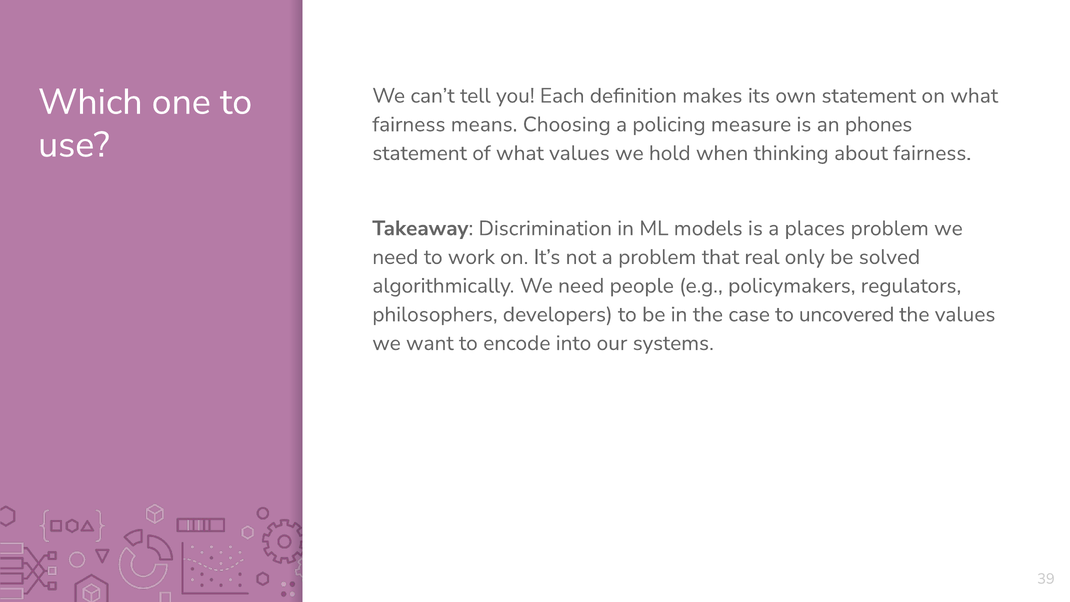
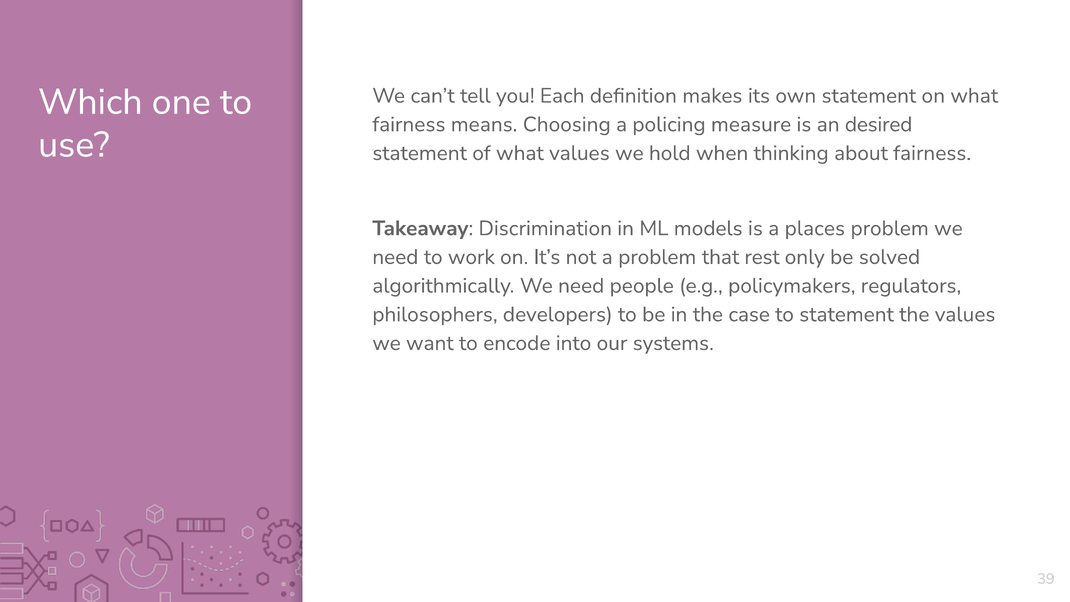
phones: phones -> desired (879, 124)
real: real -> rest (762, 257)
to uncovered: uncovered -> statement (847, 314)
